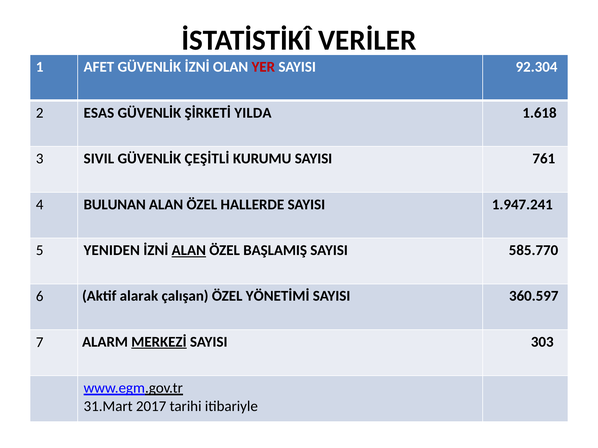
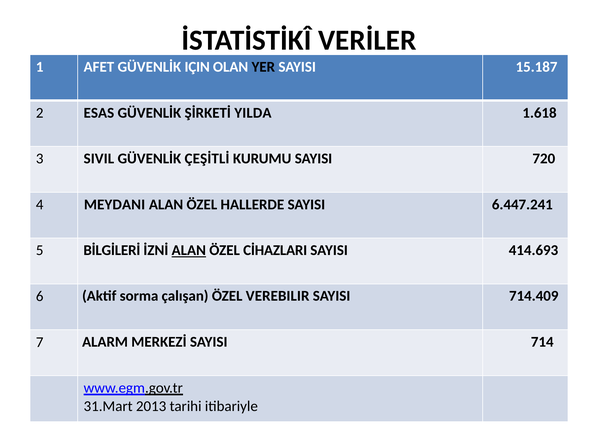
GÜVENLİK İZNİ: İZNİ -> IÇIN (197, 67)
YER colour: red -> black (263, 67)
92.304: 92.304 -> 15.187 (537, 67)
761: 761 -> 720 (544, 159)
BULUNAN: BULUNAN -> MEYDANI (115, 205)
1.947.241: 1.947.241 -> 6.447.241 (522, 205)
YENIDEN: YENIDEN -> BİLGİLERİ (112, 251)
BAŞLAMIŞ: BAŞLAMIŞ -> CİHAZLARI (275, 251)
585.770: 585.770 -> 414.693 (534, 251)
alarak: alarak -> sorma (139, 296)
YÖNETİMİ: YÖNETİMİ -> VEREBILIR (278, 296)
360.597: 360.597 -> 714.409 (534, 296)
MERKEZİ underline: present -> none (159, 342)
303: 303 -> 714 (542, 342)
2017: 2017 -> 2013 (151, 407)
